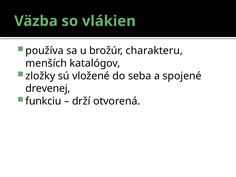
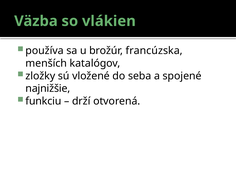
charakteru: charakteru -> francúzska (154, 51)
drevenej: drevenej -> najnižšie (48, 88)
